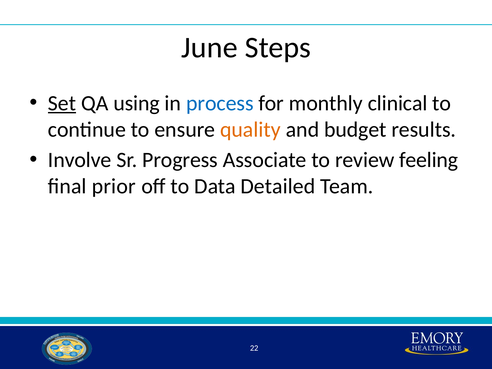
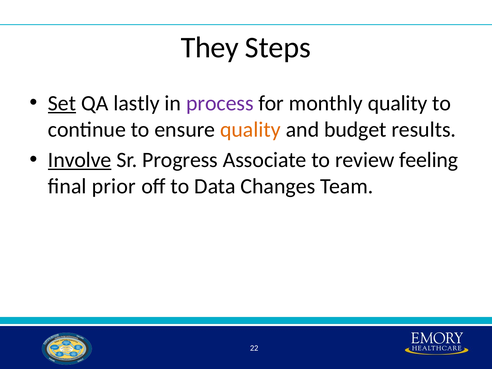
June: June -> They (210, 48)
using: using -> lastly (137, 103)
process colour: blue -> purple (220, 103)
monthly clinical: clinical -> quality (398, 103)
Involve underline: none -> present (80, 160)
Detailed: Detailed -> Changes (278, 186)
